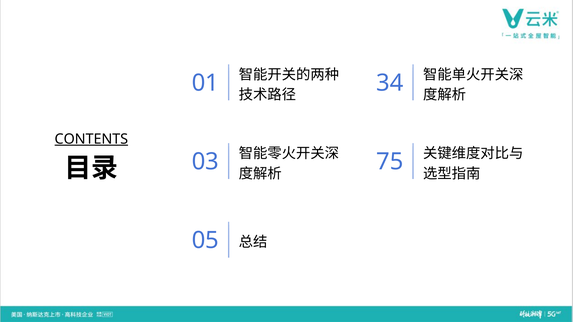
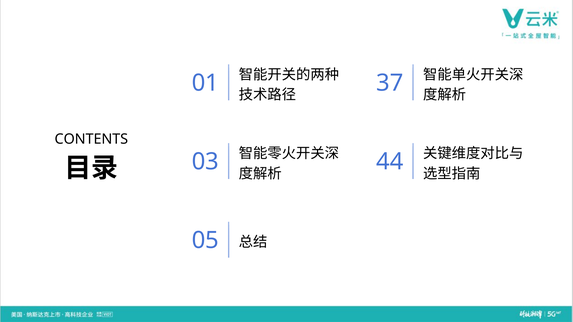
34: 34 -> 37 (390, 83)
CONTENTS underline: present -> none (91, 139)
75: 75 -> 44 (390, 162)
